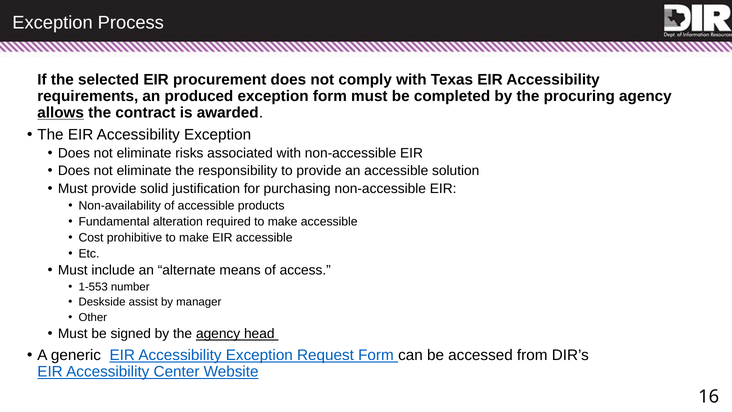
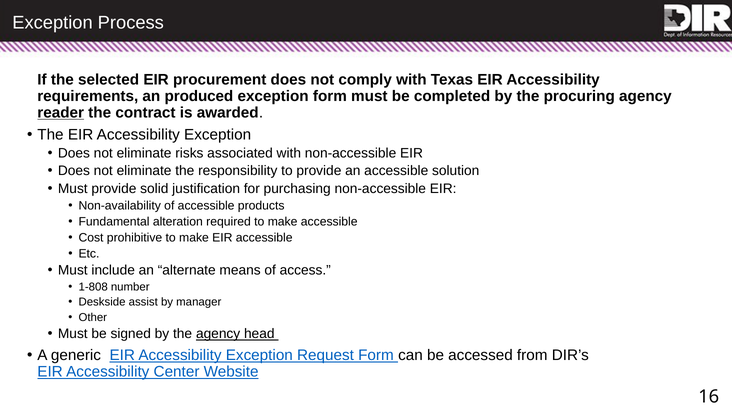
allows: allows -> reader (61, 112)
1-553: 1-553 -> 1-808 (93, 287)
